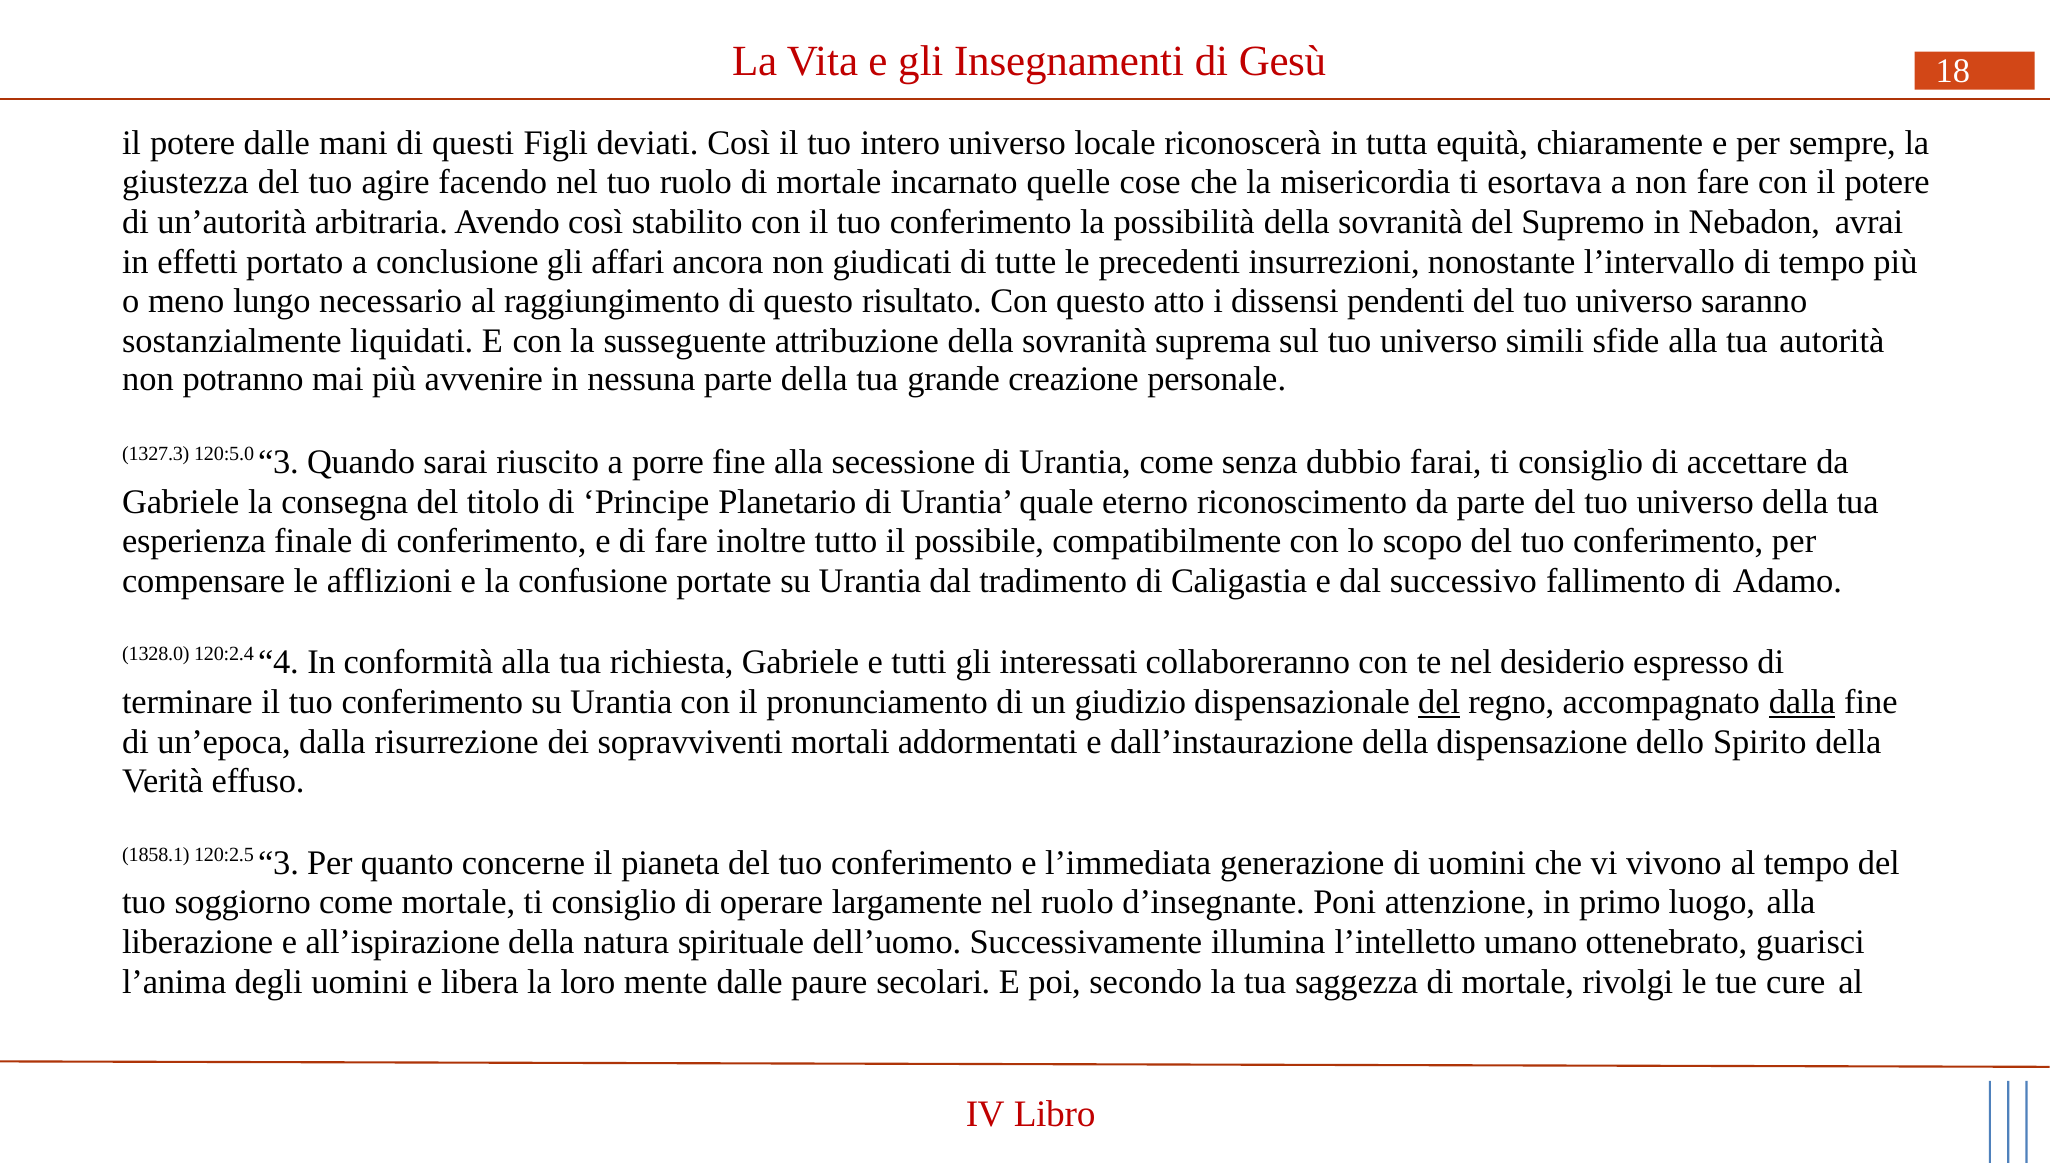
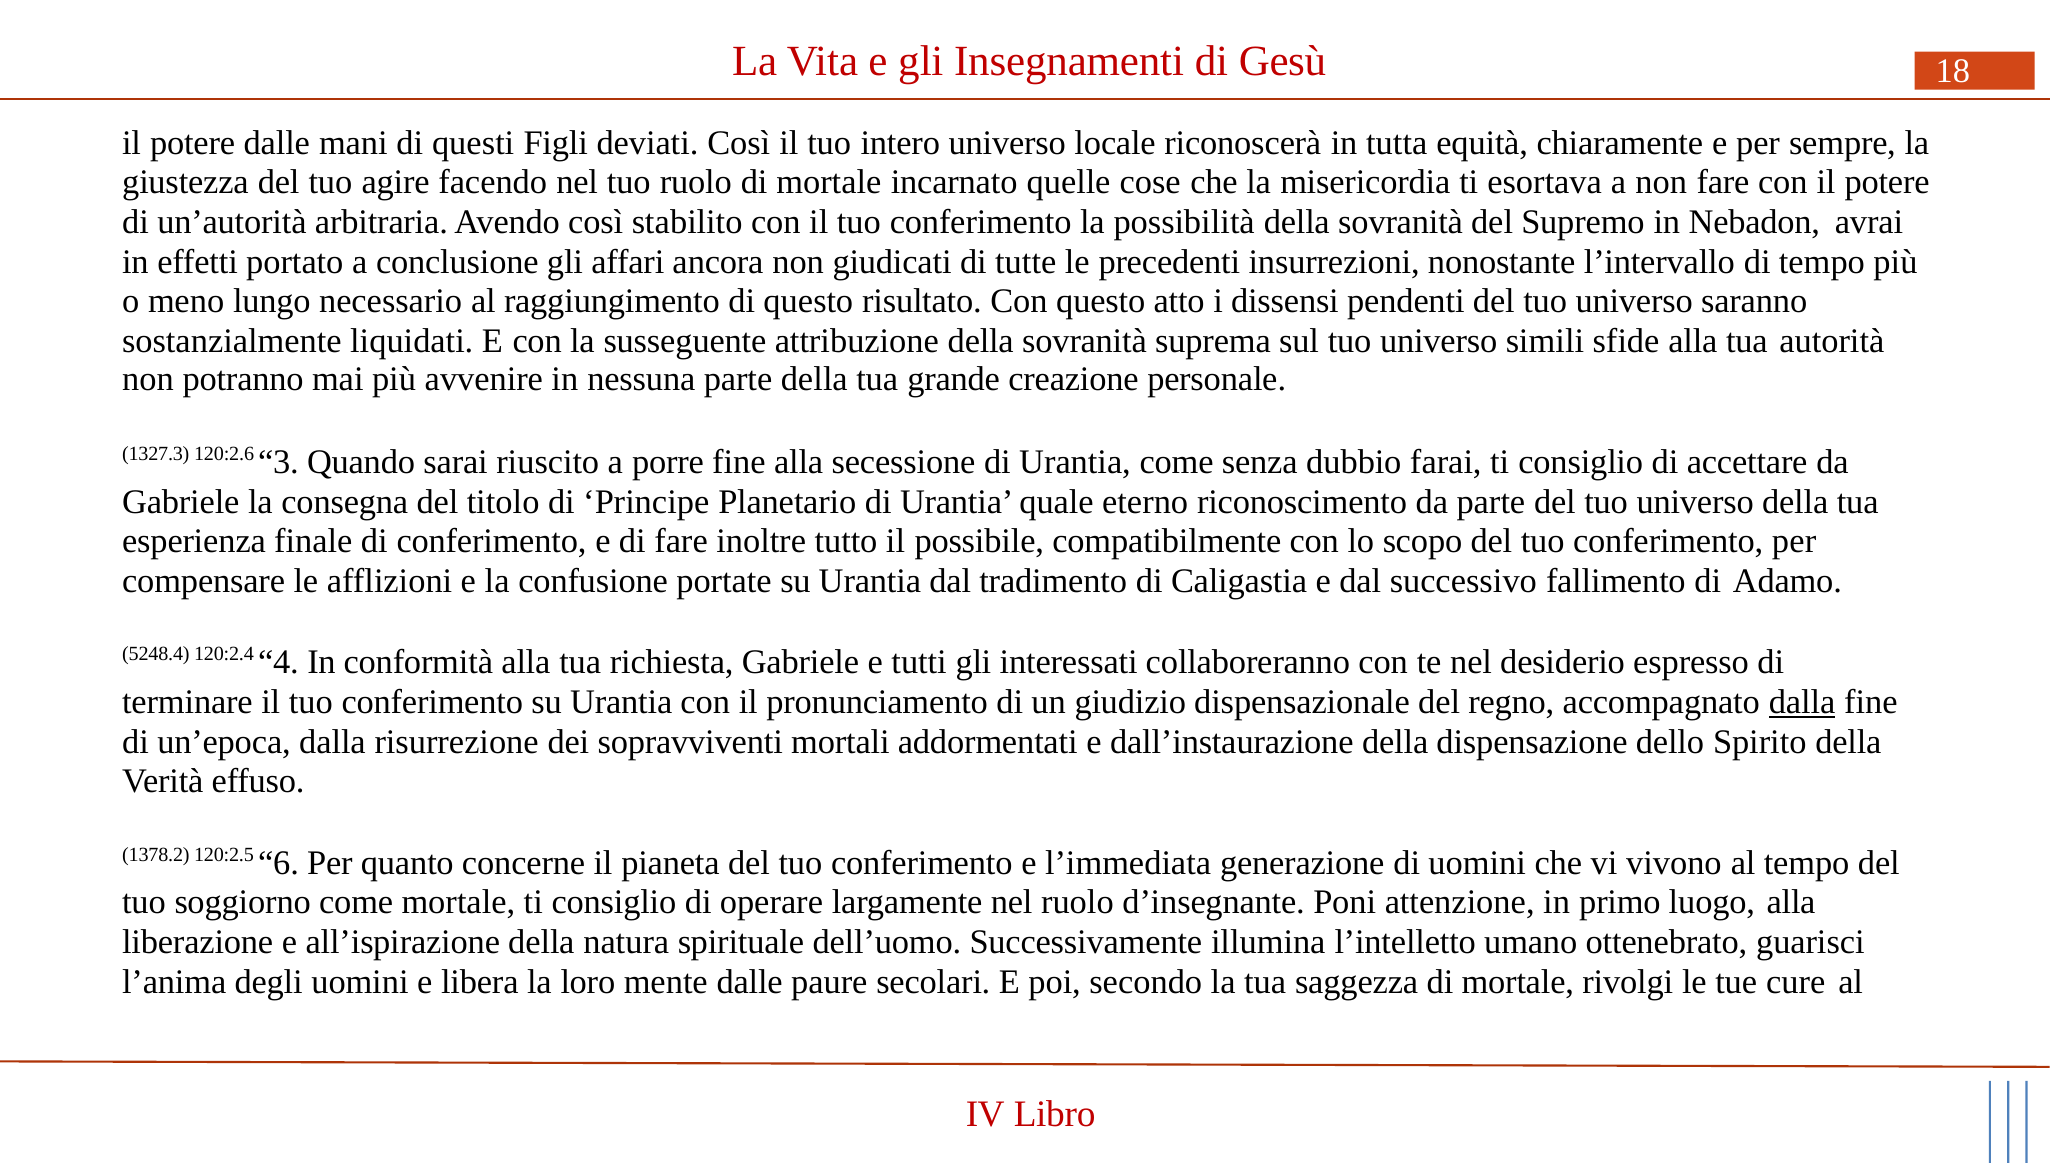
120:5.0: 120:5.0 -> 120:2.6 (224, 454)
1328.0: 1328.0 -> 5248.4 (156, 654)
del underline: present -> none (1439, 702)
1858.1: 1858.1 -> 1378.2 (156, 855)
120:2.5 3: 3 -> 6 (279, 863)
